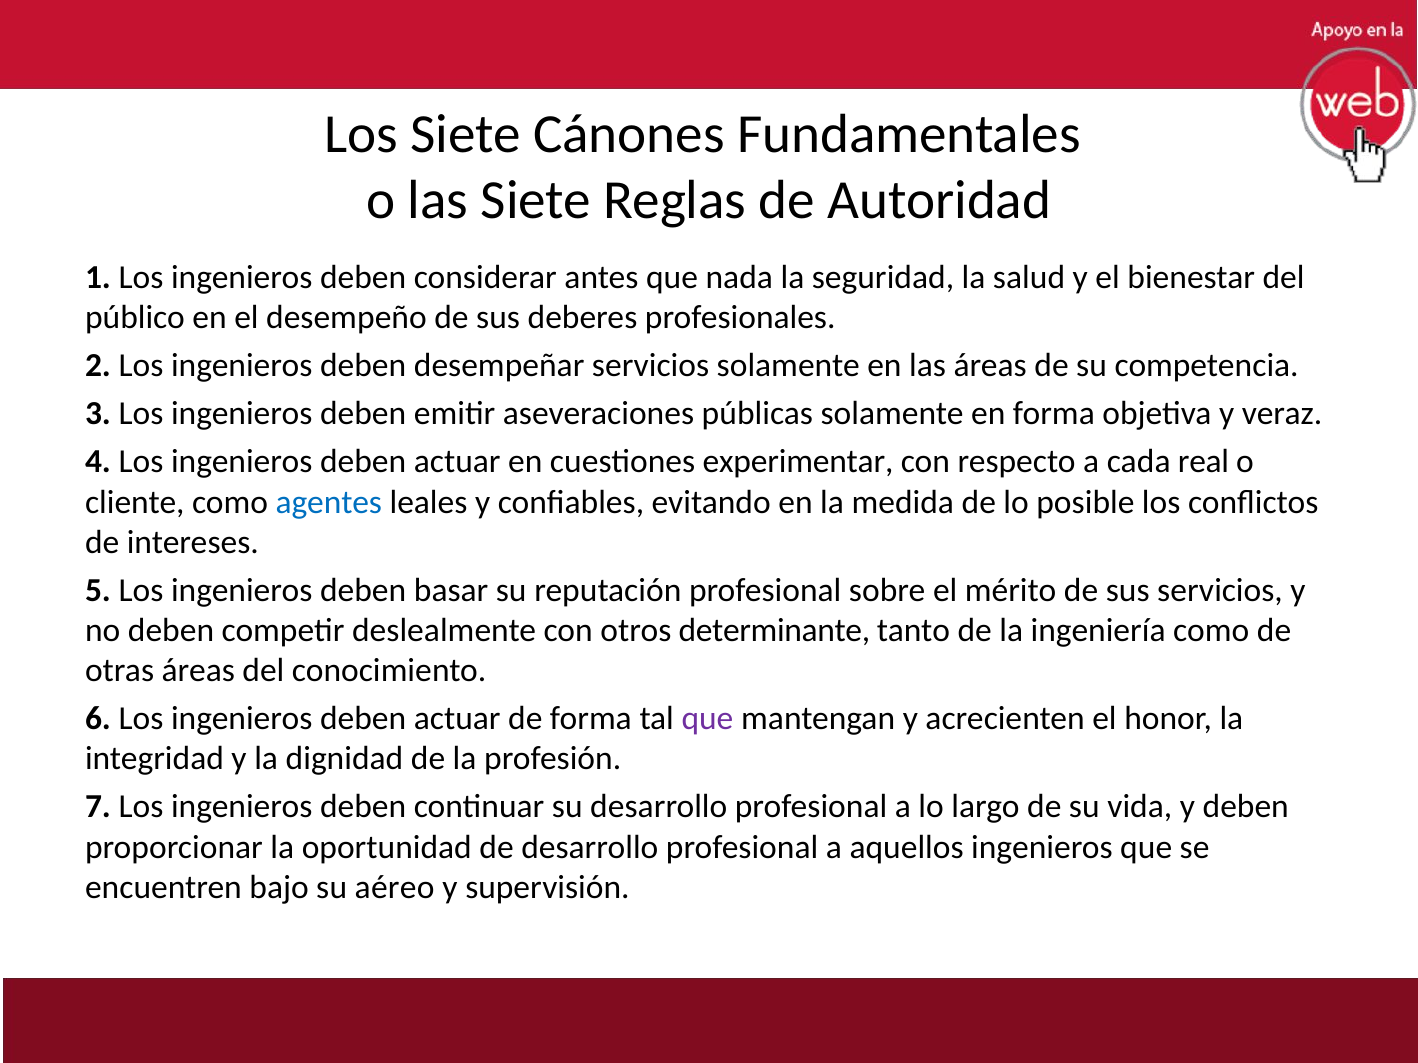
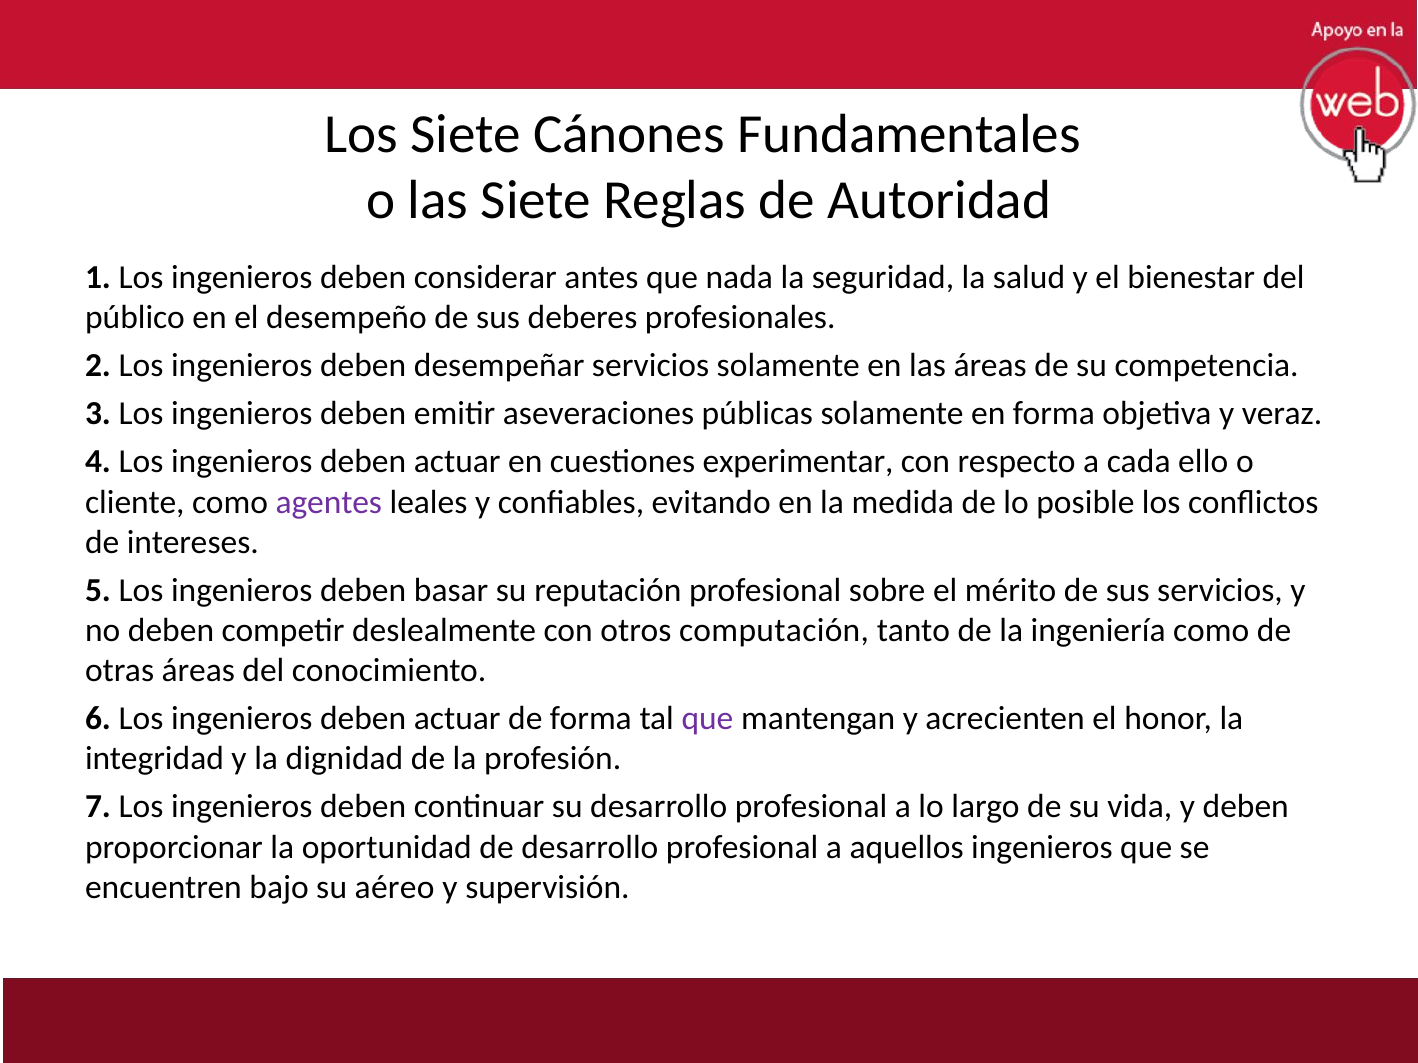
real: real -> ello (1203, 462)
agentes colour: blue -> purple (329, 502)
determinante: determinante -> computación (774, 631)
